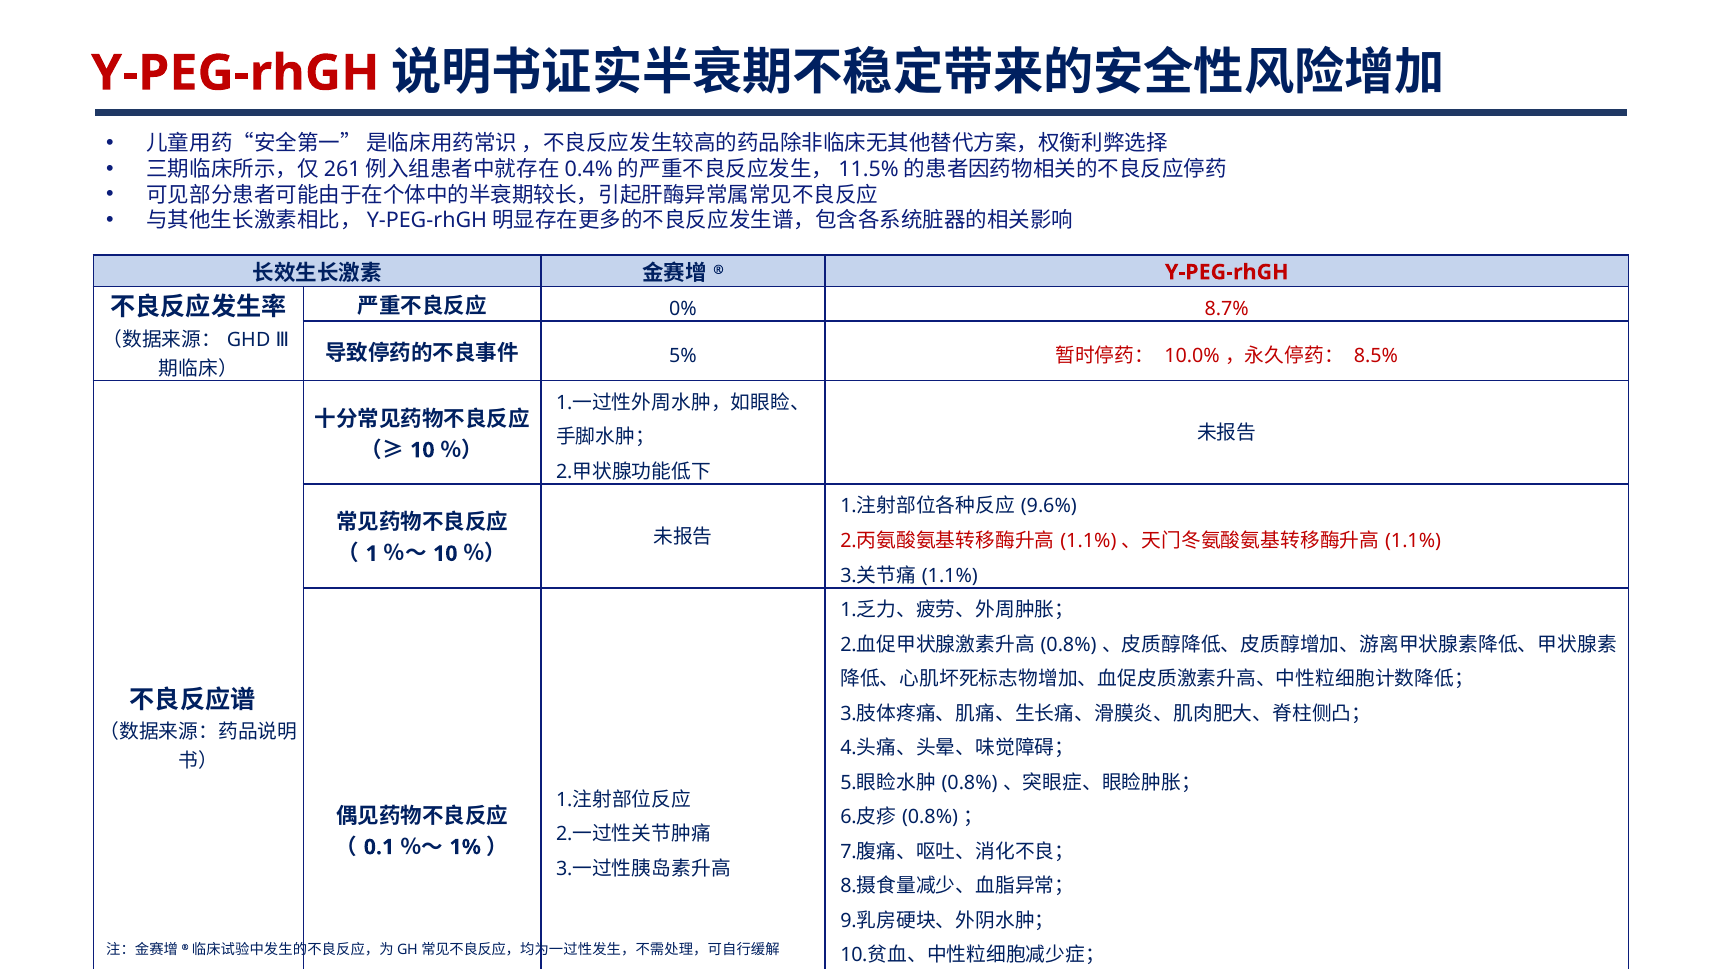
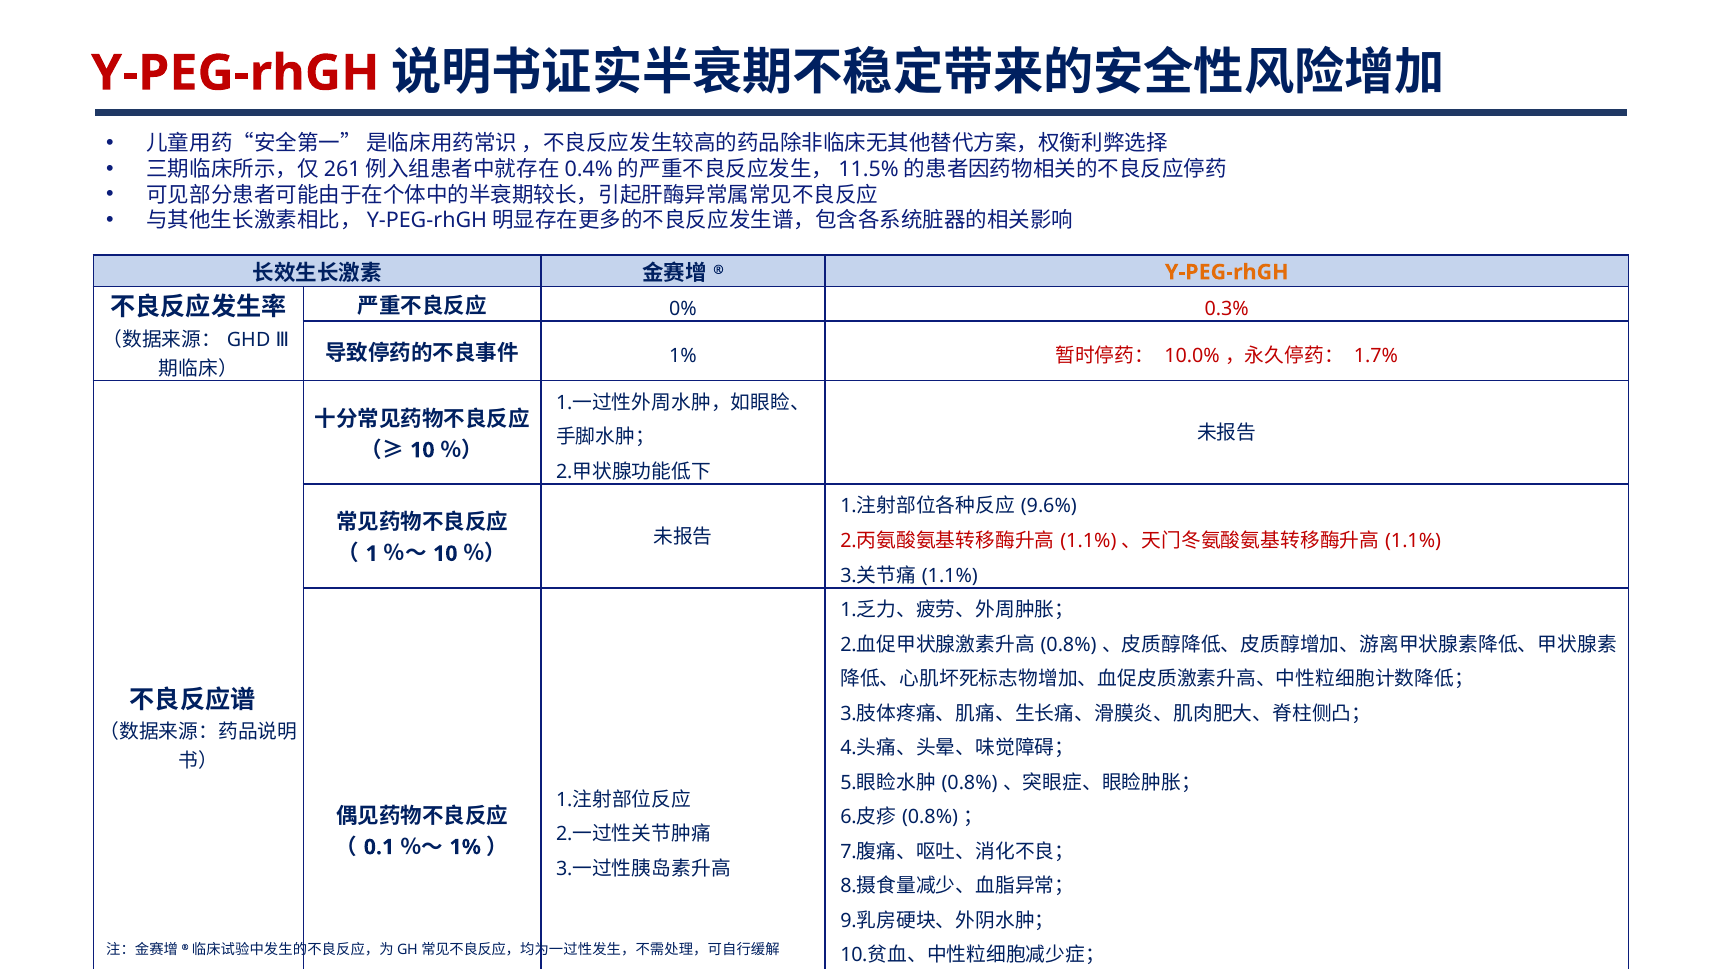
Y-PEG-rhGH colour: red -> orange (1227, 272)
8.7%: 8.7% -> 0.3% (1227, 309)
5%: 5% -> 1% (683, 356)
8.5%: 8.5% -> 1.7% (1376, 356)
